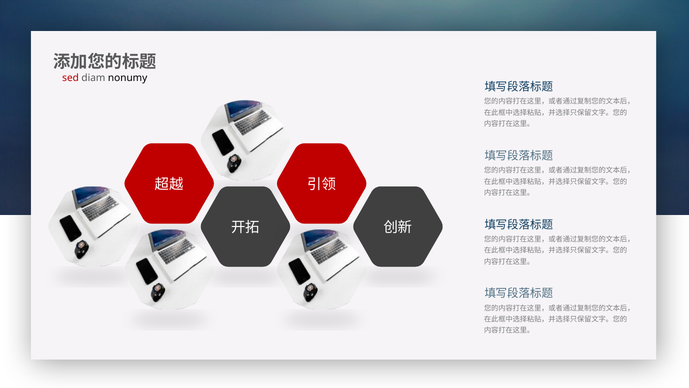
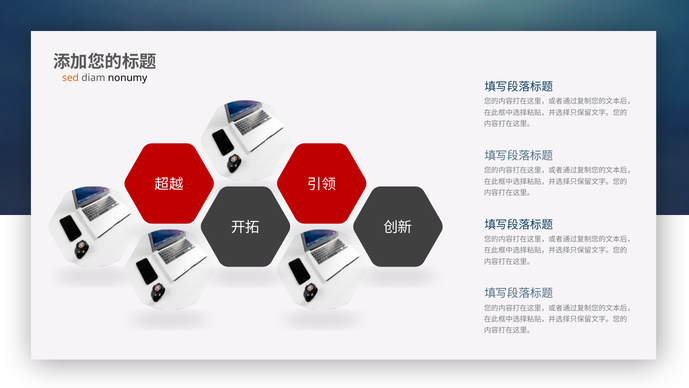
sed colour: red -> orange (71, 78)
